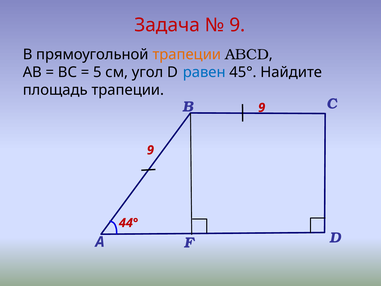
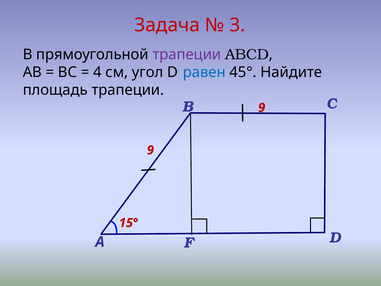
9: 9 -> 3 (237, 25)
трапеции colour: orange -> purple (187, 54)
5: 5 -> 4 (97, 72)
44°: 44° -> 15° (129, 223)
